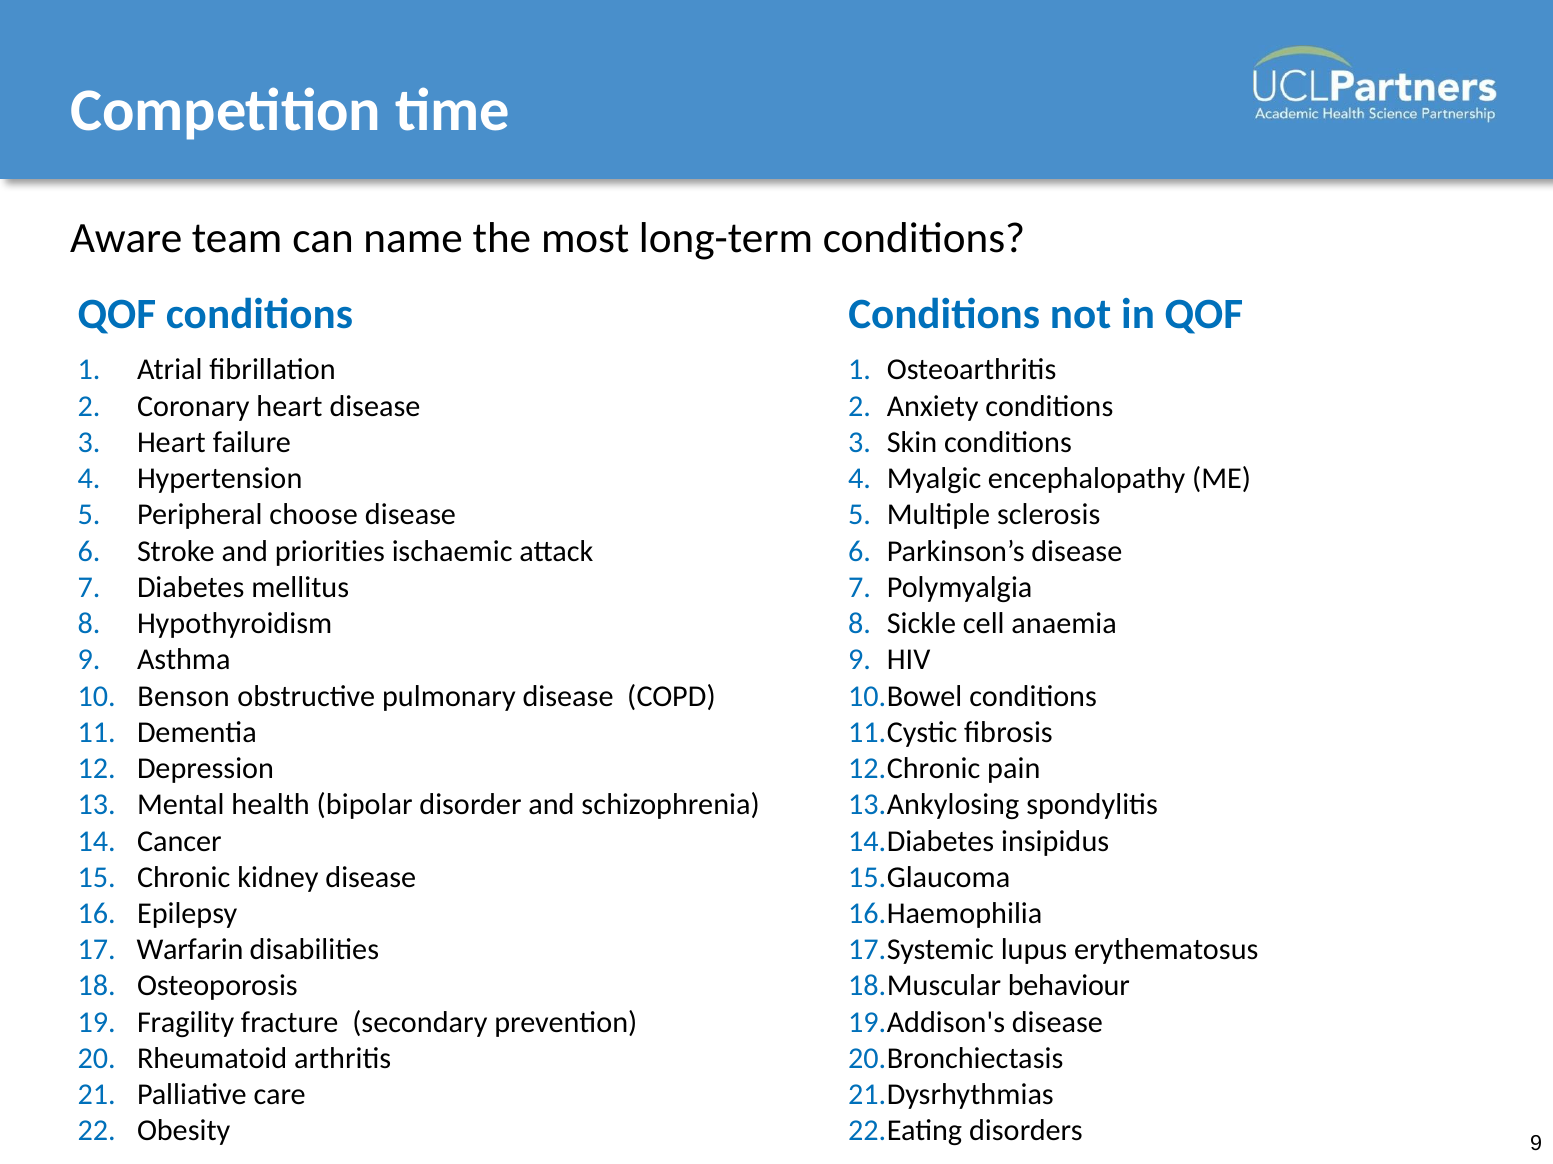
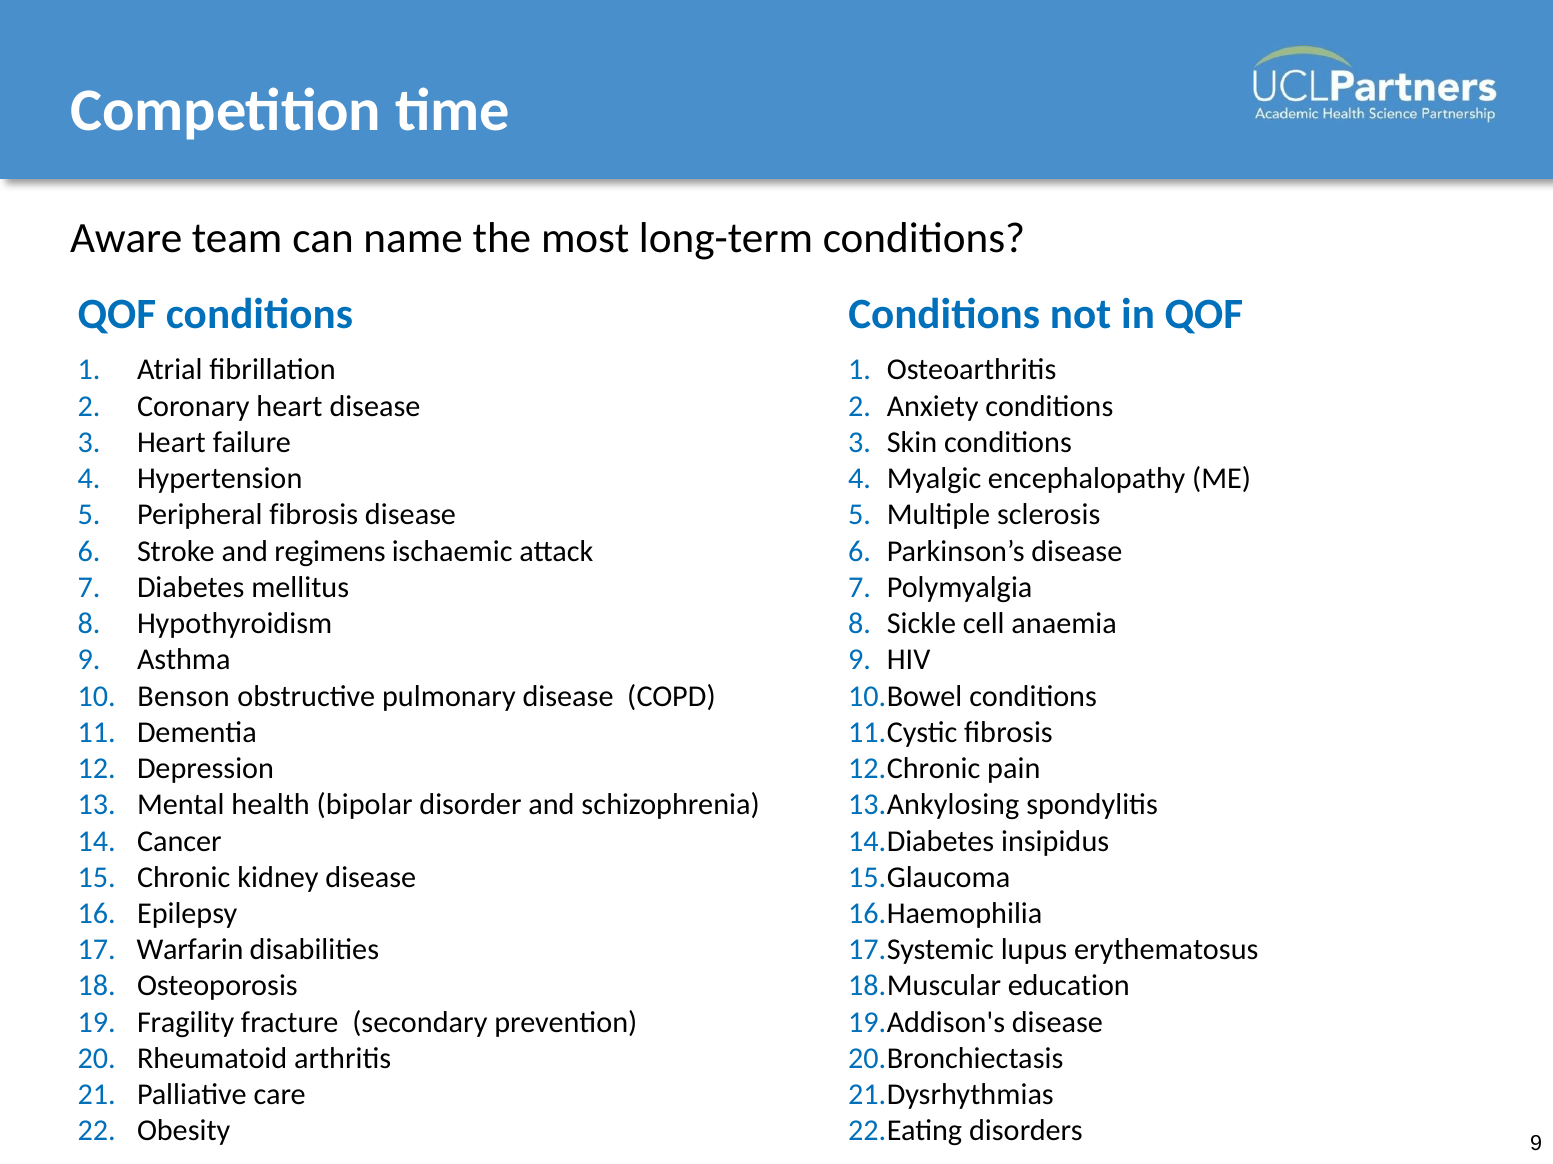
Peripheral choose: choose -> fibrosis (314, 515)
priorities: priorities -> regimens (330, 552)
behaviour: behaviour -> education (1069, 987)
